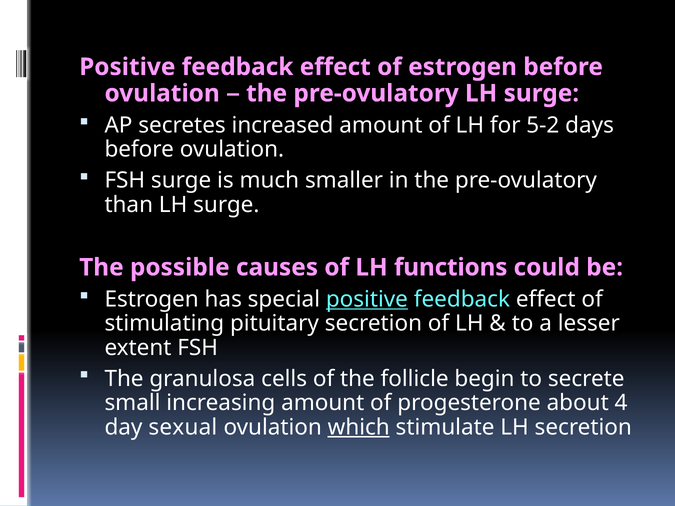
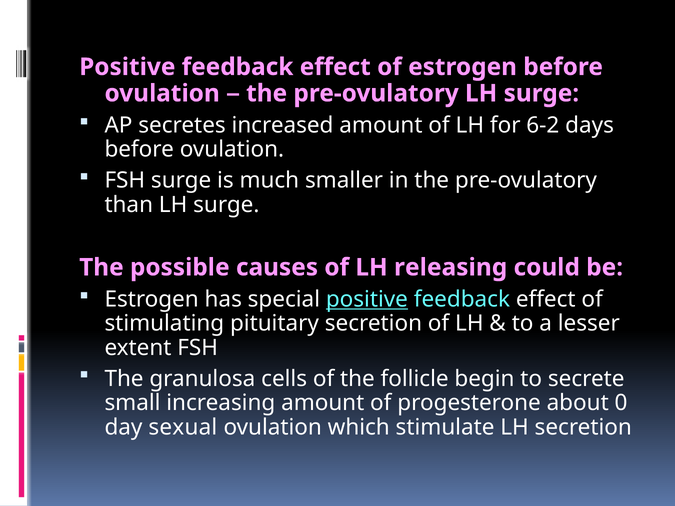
5-2: 5-2 -> 6-2 (543, 125)
functions: functions -> releasing (451, 267)
4: 4 -> 0 (621, 403)
which underline: present -> none (359, 427)
